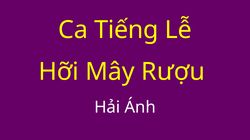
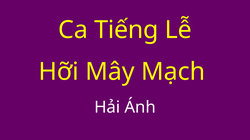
Rượu: Rượu -> Mạch (173, 72)
